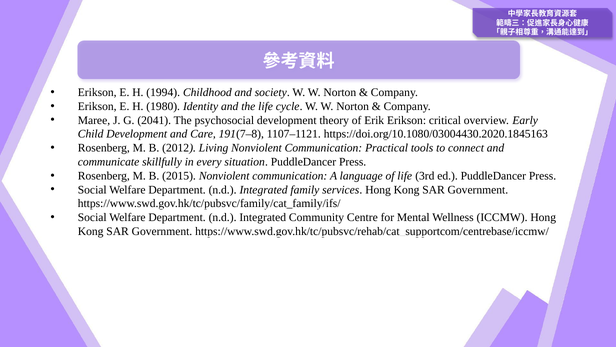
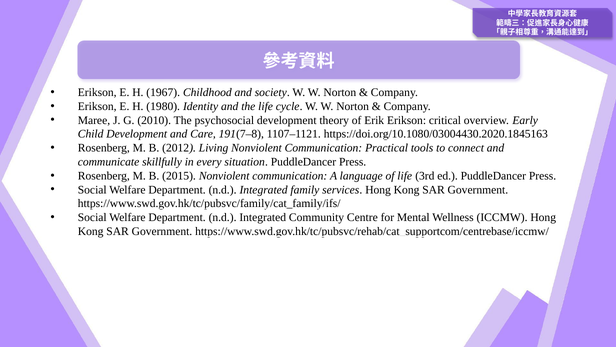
1994: 1994 -> 1967 (163, 92)
2041: 2041 -> 2010 (154, 120)
